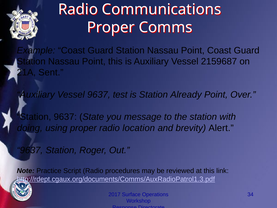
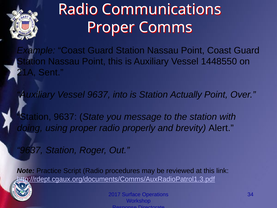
2159687: 2159687 -> 1448550 (219, 61)
test: test -> into (120, 95)
Already: Already -> Actually (186, 95)
location: location -> properly (139, 128)
